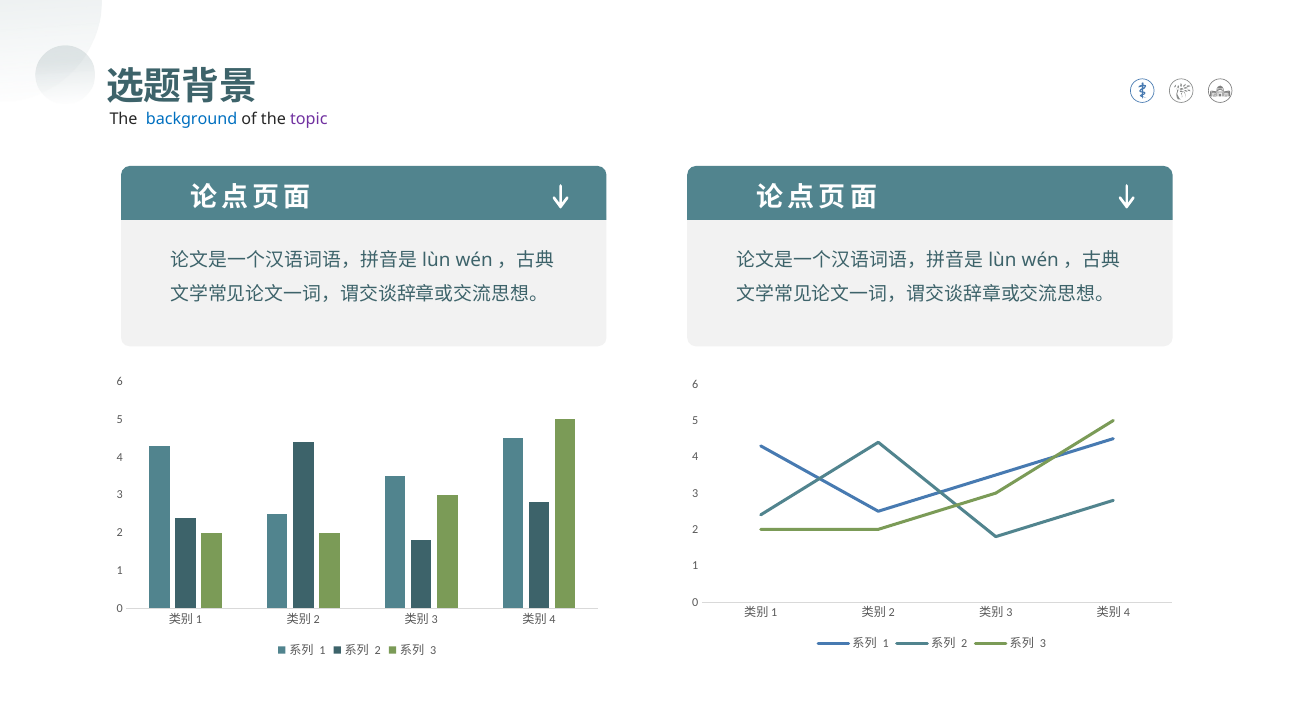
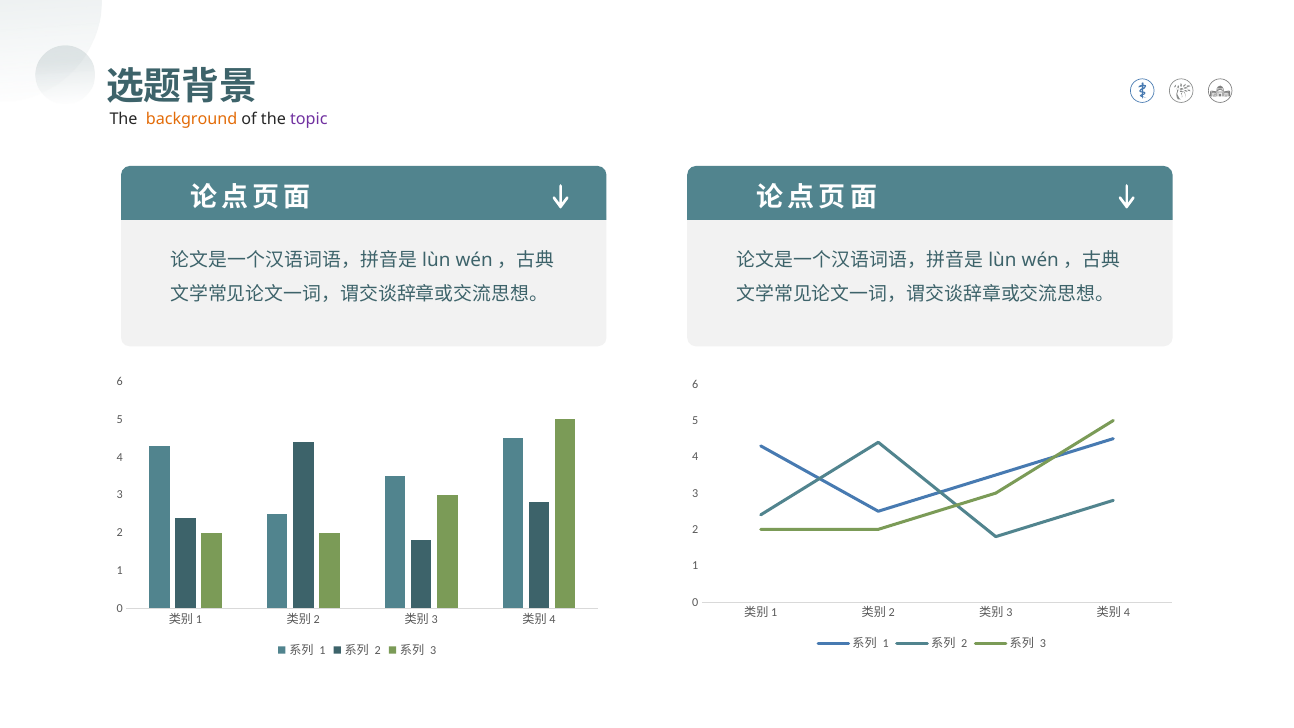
background colour: blue -> orange (192, 119)
